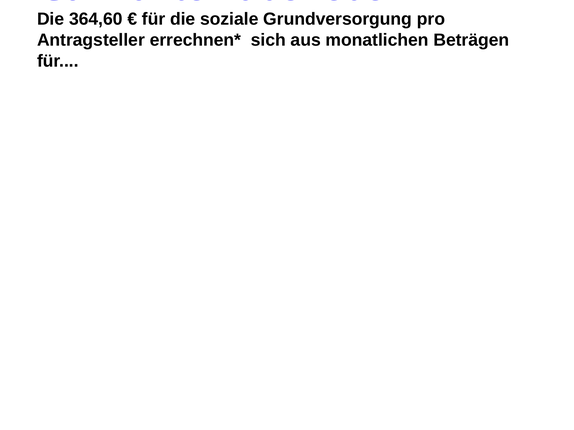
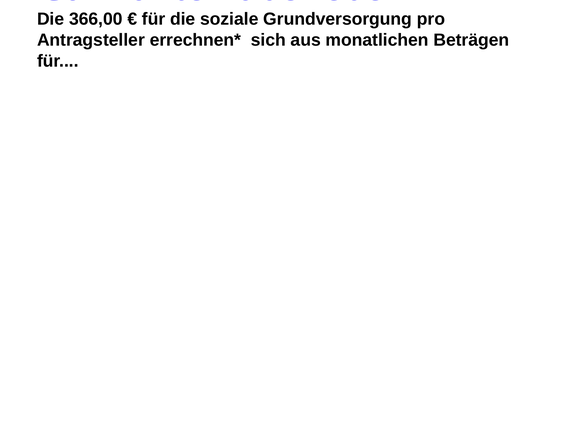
364,60: 364,60 -> 366,00 (96, 19)
